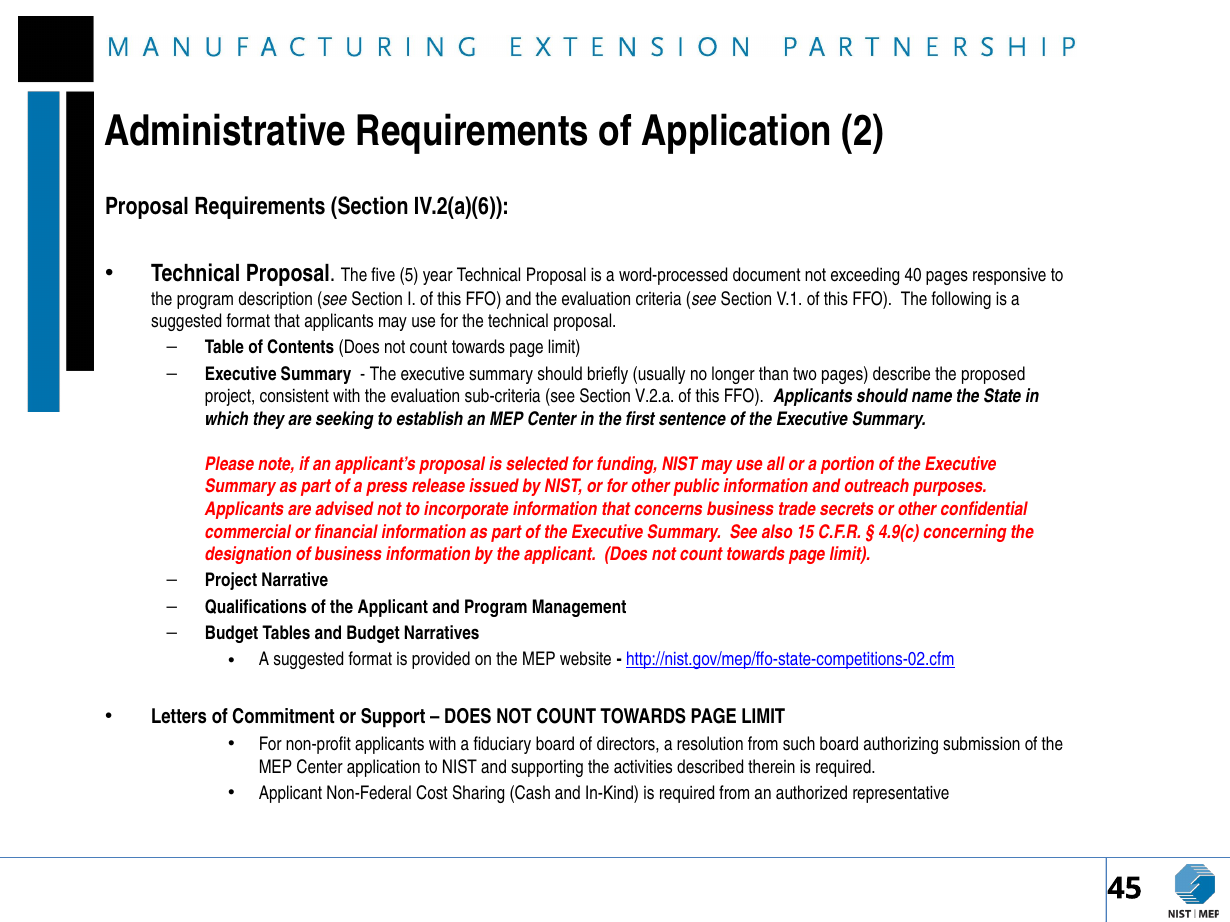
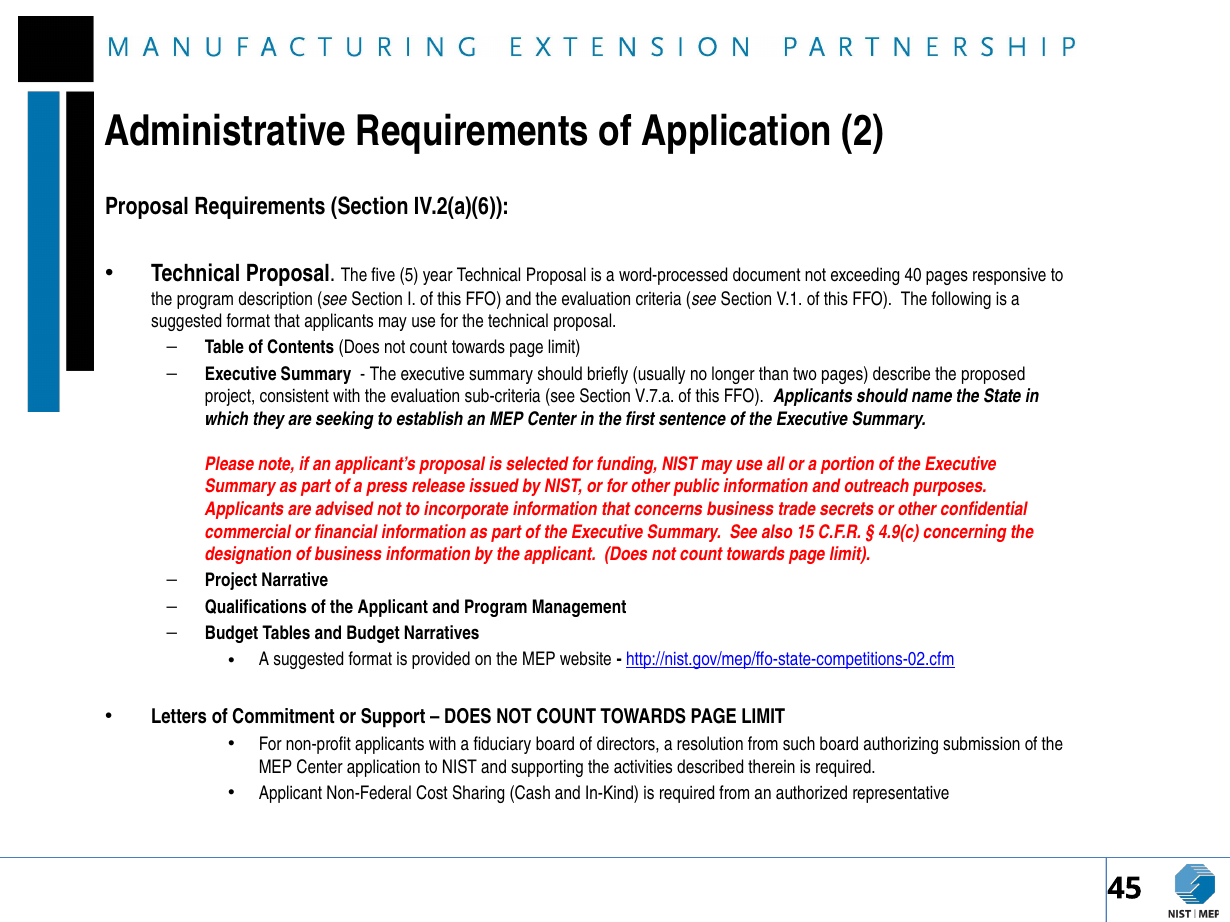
V.2.a: V.2.a -> V.7.a (655, 397)
